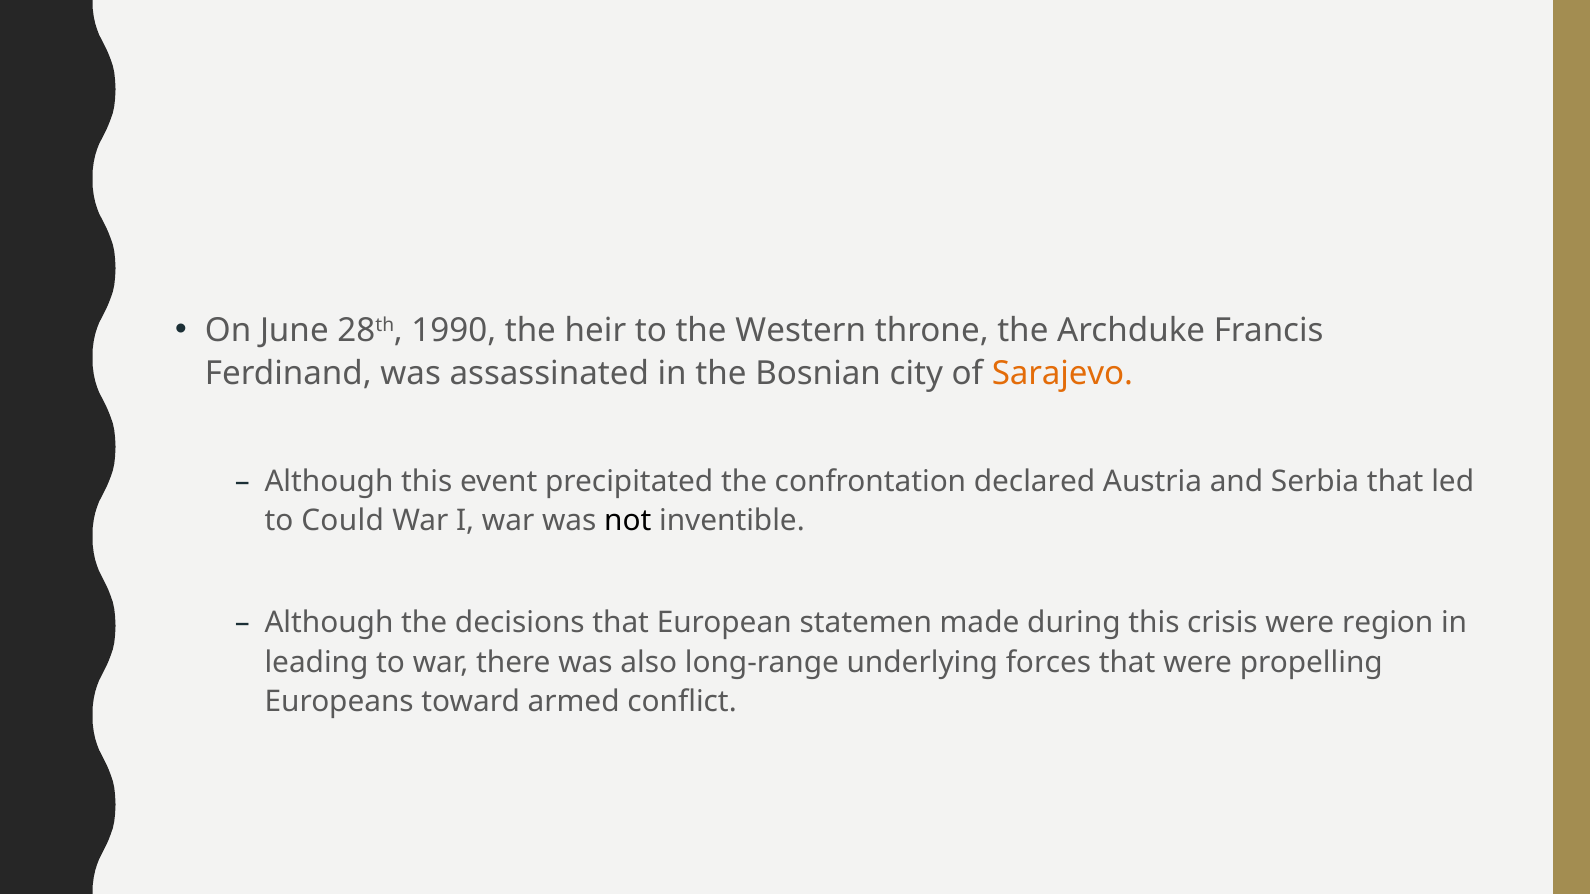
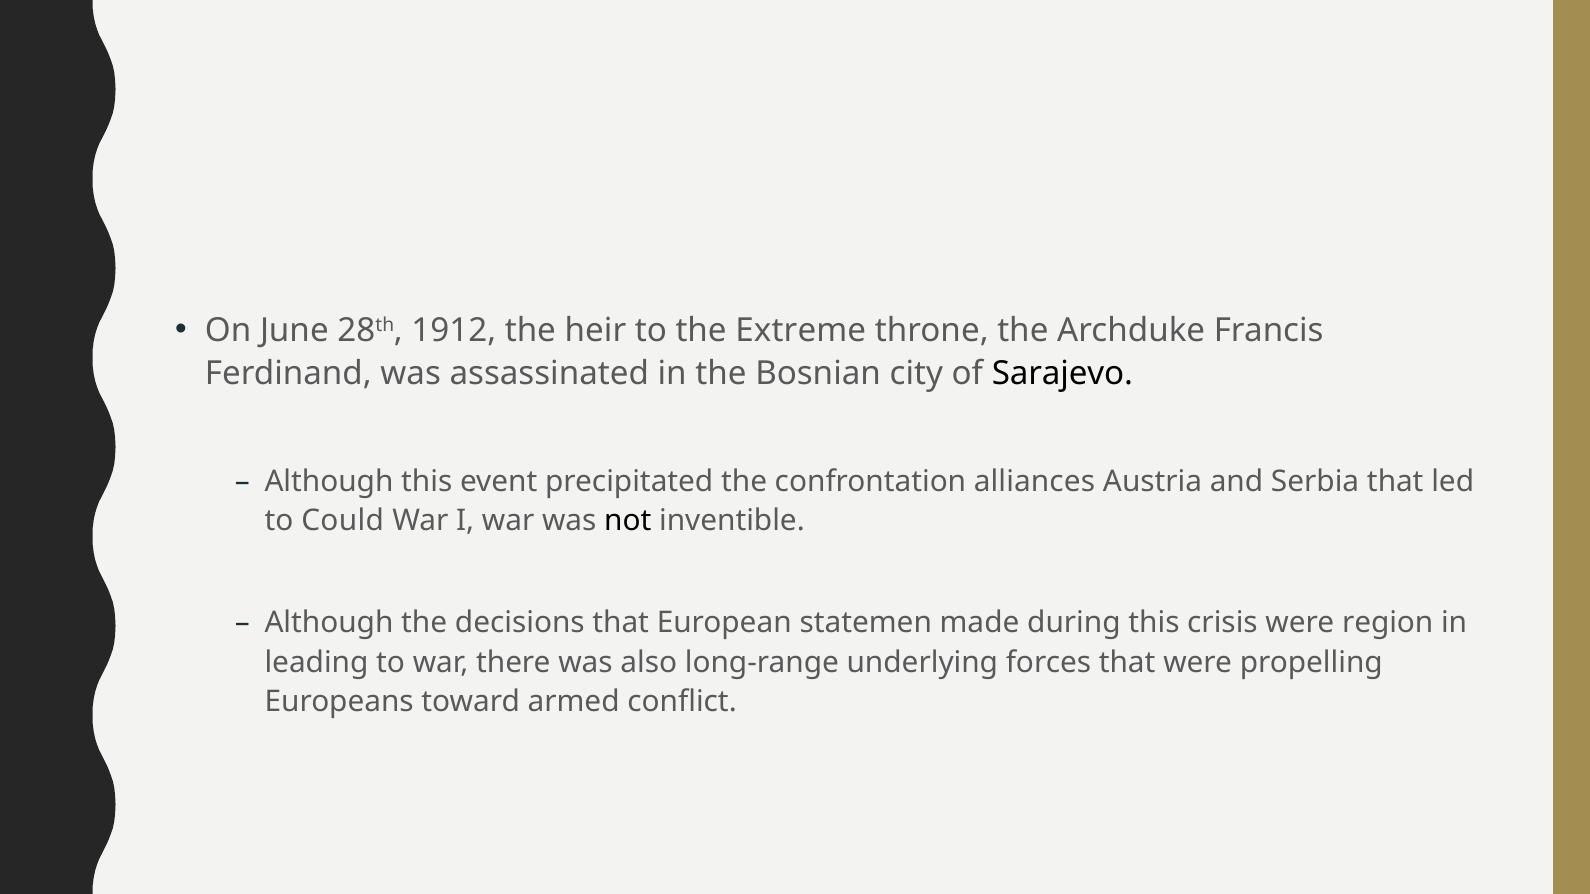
1990: 1990 -> 1912 (454, 330)
Western: Western -> Extreme (801, 330)
Sarajevo colour: orange -> black (1062, 374)
declared: declared -> alliances (1034, 482)
